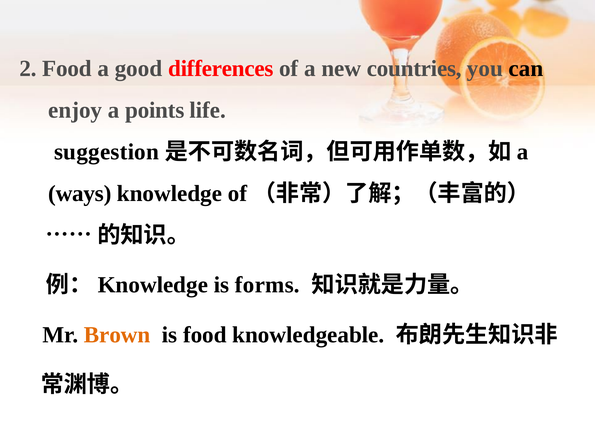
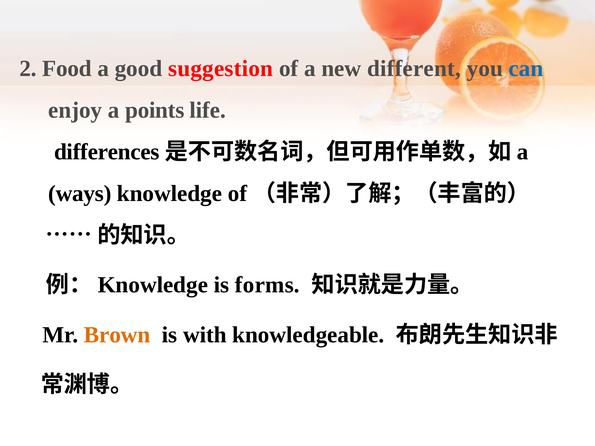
differences: differences -> suggestion (221, 69)
countries: countries -> different (414, 69)
can colour: black -> blue (526, 69)
suggestion: suggestion -> differences (107, 152)
is food: food -> with (205, 335)
